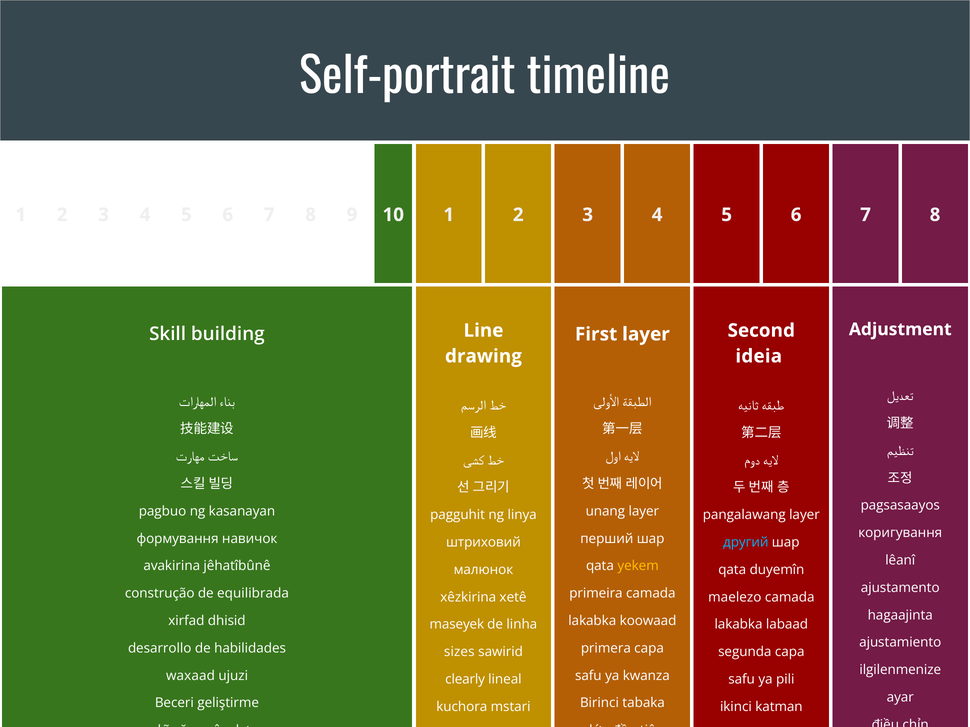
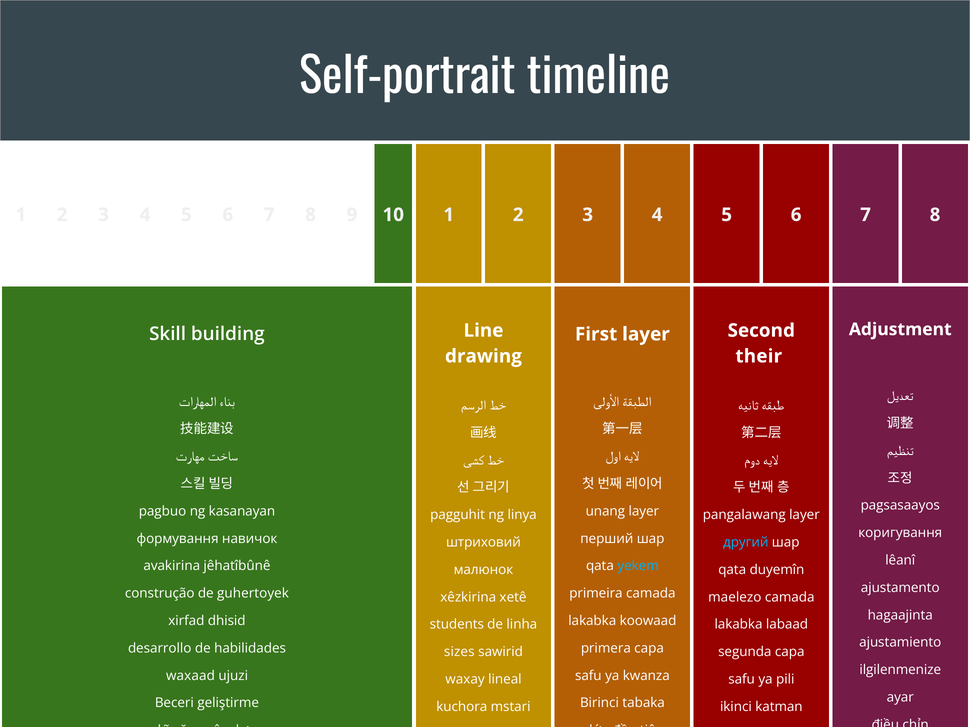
ideia: ideia -> their (759, 356)
yekem colour: yellow -> light blue (638, 566)
equilibrada: equilibrada -> guhertoyek (253, 594)
maseyek: maseyek -> students (457, 625)
clearly: clearly -> waxay (465, 680)
